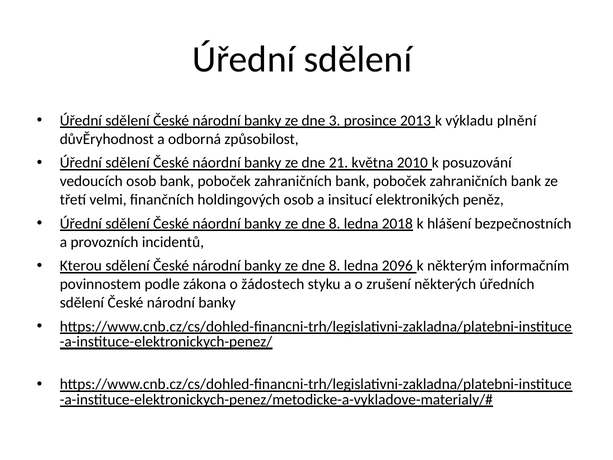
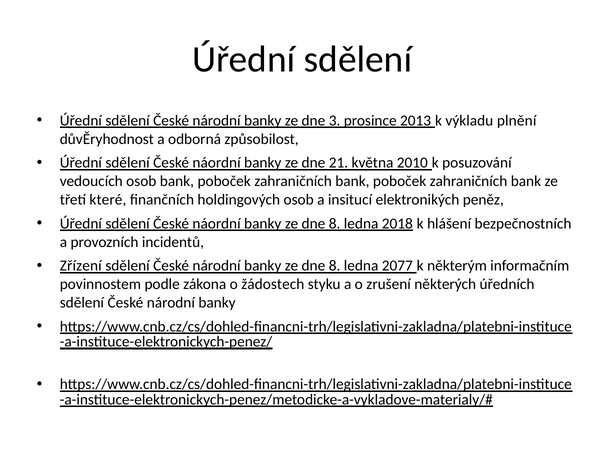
velmi: velmi -> které (108, 200)
Kterou: Kterou -> Zřízení (81, 266)
2096: 2096 -> 2077 (397, 266)
